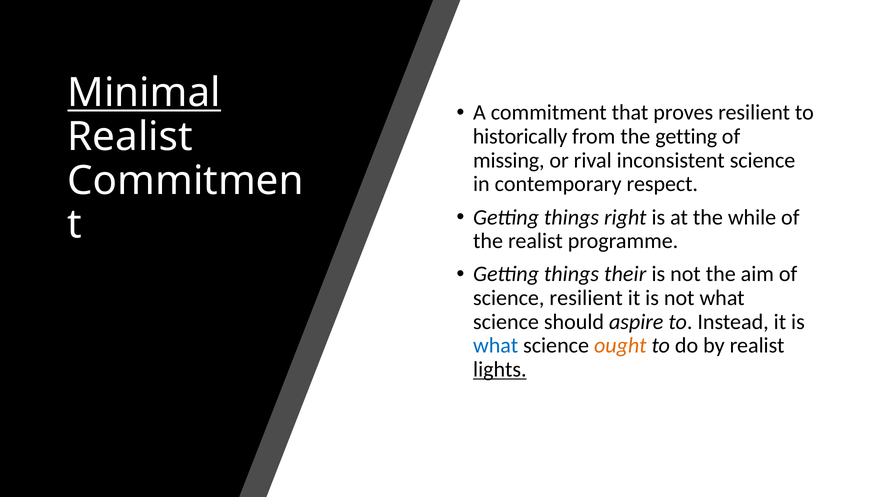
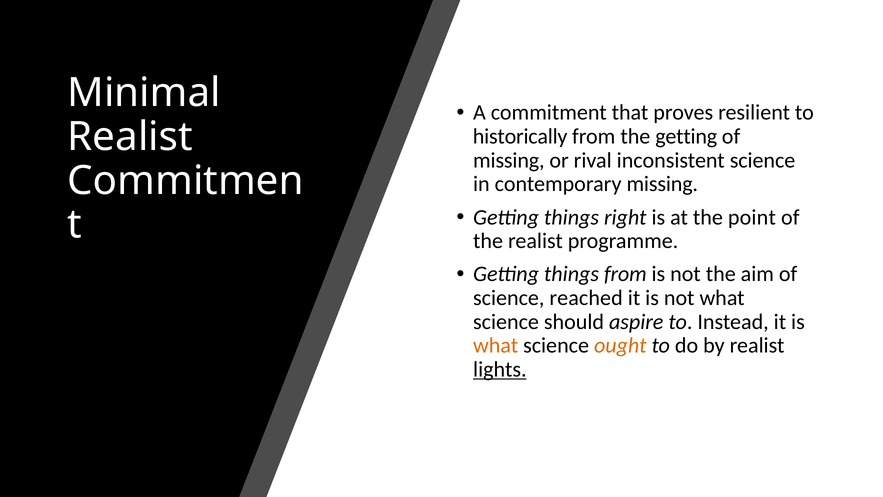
Minimal underline: present -> none (144, 93)
contemporary respect: respect -> missing (662, 184)
while: while -> point (752, 217)
things their: their -> from (625, 274)
science resilient: resilient -> reached (586, 298)
what colour: blue -> orange (496, 345)
